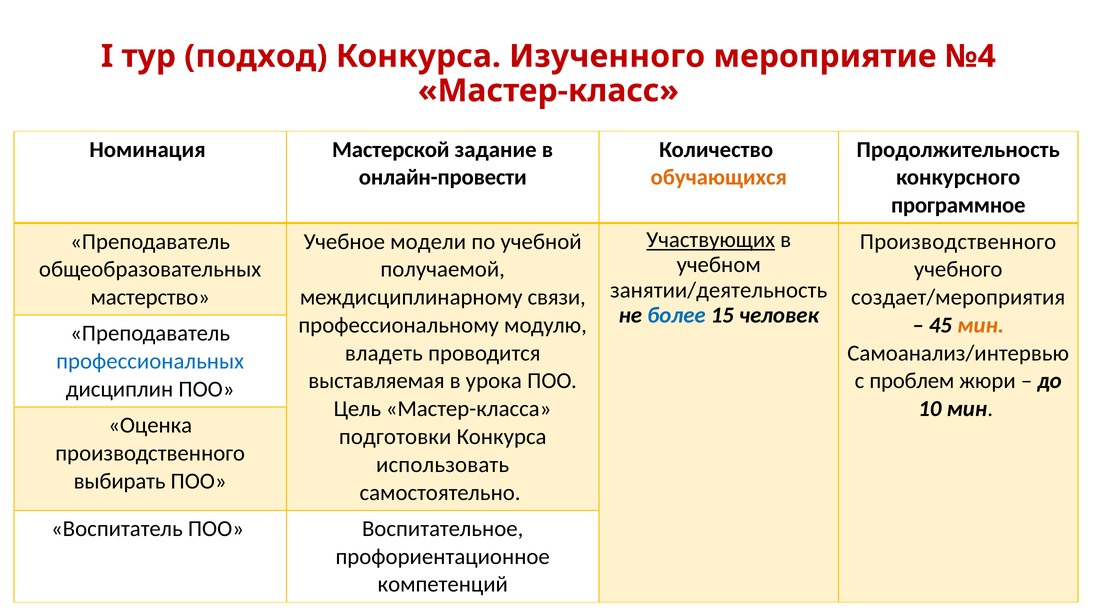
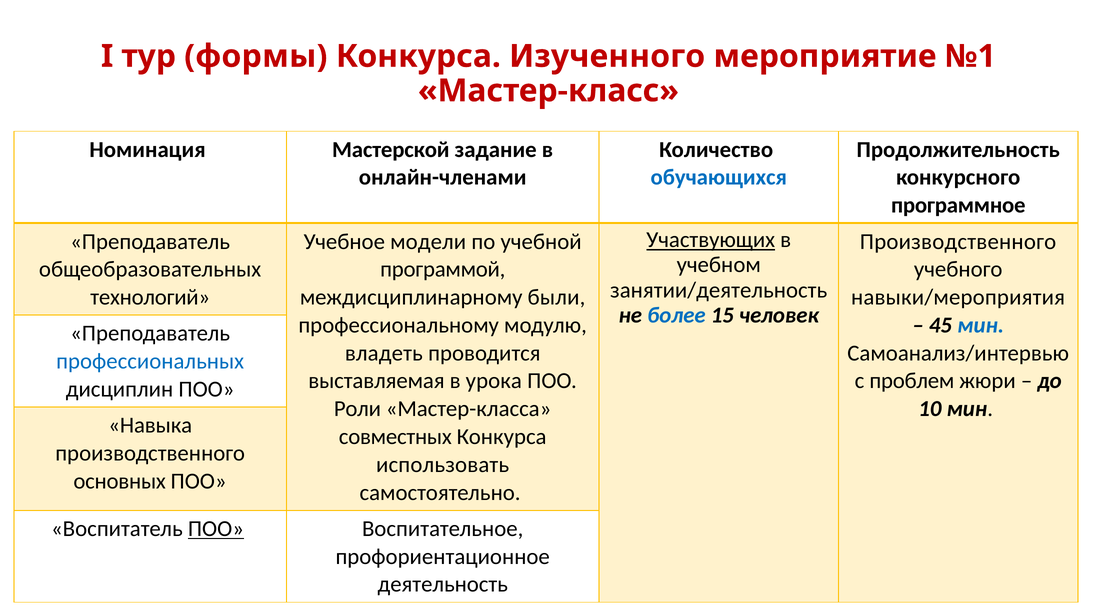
подход: подход -> формы (256, 56)
№4: №4 -> №1 (970, 56)
онлайн-провести: онлайн-провести -> онлайн-членами (443, 178)
обучающихся colour: orange -> blue (719, 178)
получаемой: получаемой -> программой (443, 270)
мастерство: мастерство -> технологий (150, 297)
связи: связи -> были (557, 297)
создает/мероприятия: создает/мероприятия -> навыки/мероприятия (958, 297)
мин colour: orange -> blue (981, 325)
Цель: Цель -> Роли (357, 409)
Оценка: Оценка -> Навыка (150, 426)
подготовки: подготовки -> совместных (395, 437)
выбирать: выбирать -> основных (120, 481)
ПОО underline: none -> present (216, 529)
компетенций: компетенций -> деятельность (443, 585)
